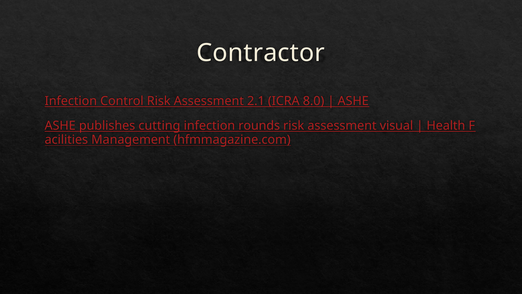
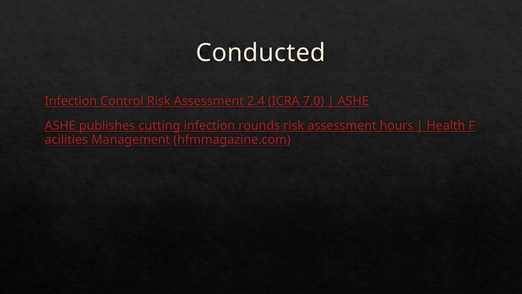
Contractor: Contractor -> Conducted (261, 53)
2.1: 2.1 -> 2.4 (256, 101)
8.0: 8.0 -> 7.0 (314, 101)
visual: visual -> hours (397, 125)
